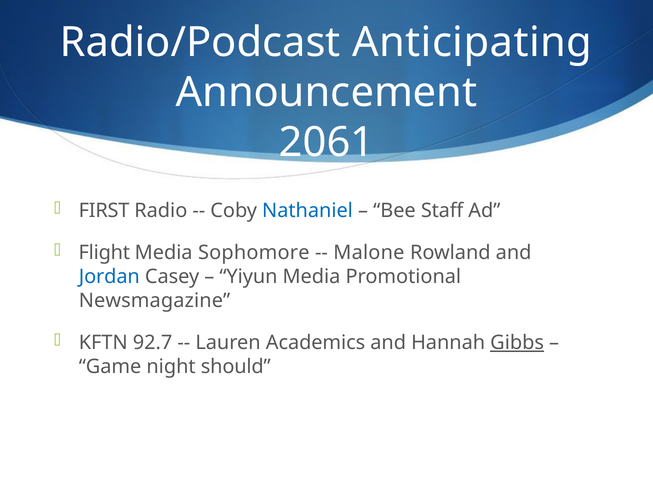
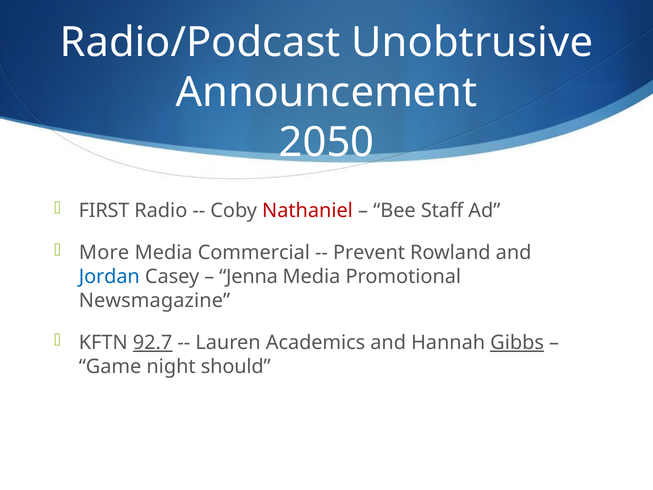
Anticipating: Anticipating -> Unobtrusive (472, 42)
2061: 2061 -> 2050 (327, 142)
Nathaniel colour: blue -> red (308, 211)
Flight: Flight -> More (104, 253)
Sophomore: Sophomore -> Commercial (254, 253)
Malone: Malone -> Prevent (369, 253)
Yiyun: Yiyun -> Jenna (249, 276)
92.7 underline: none -> present (153, 342)
